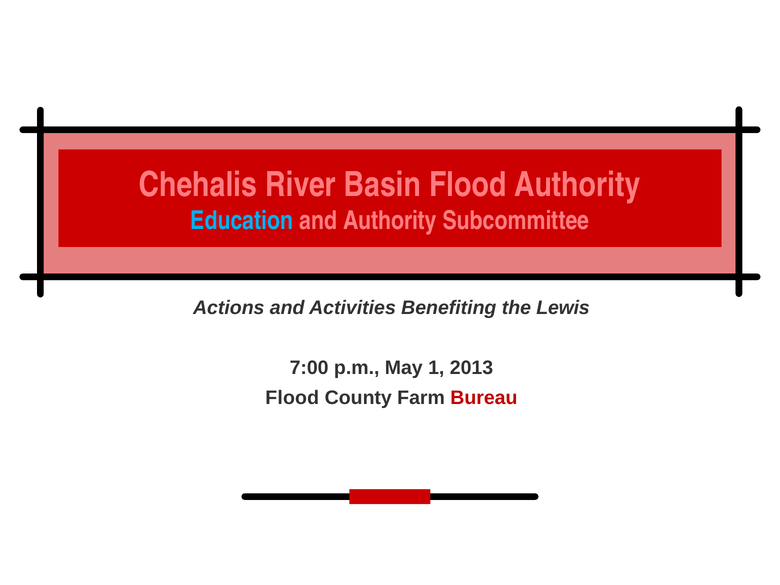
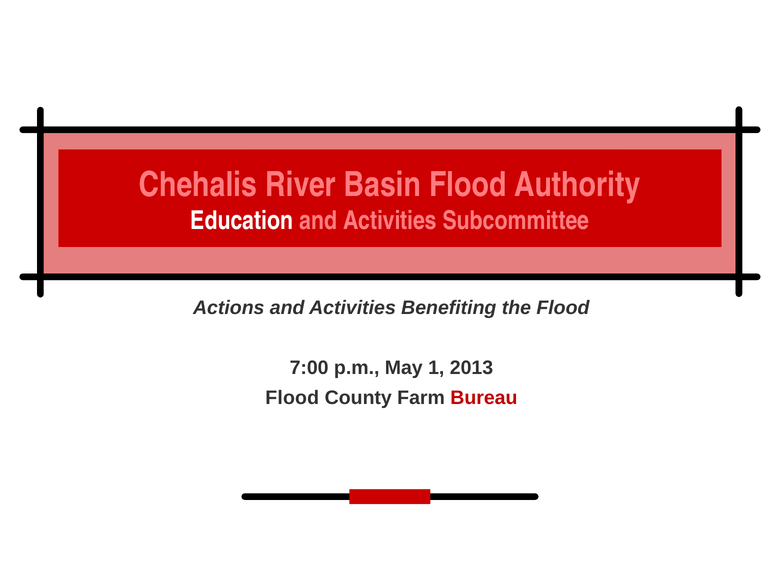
Education colour: light blue -> white (242, 221)
Authority: Authority -> Activities (390, 221)
the Lewis: Lewis -> Flood (563, 308)
